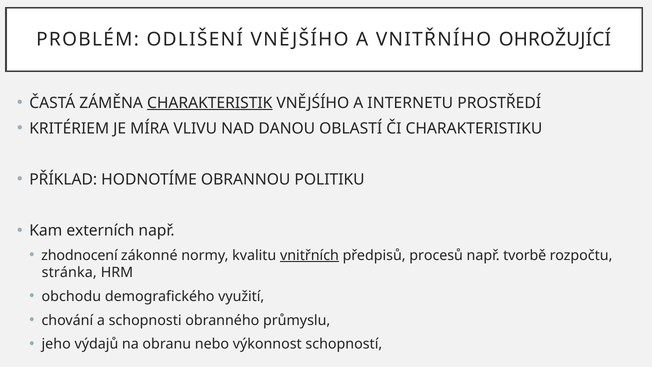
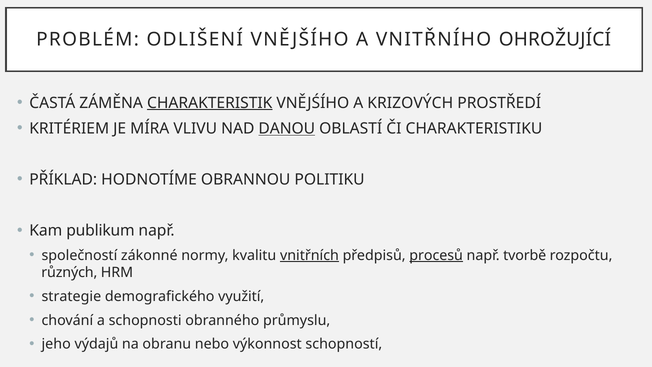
INTERNETU: INTERNETU -> KRIZOVÝCH (410, 103)
DANOU underline: none -> present (287, 128)
externích: externích -> publikum (100, 231)
zhodnocení: zhodnocení -> společností (79, 255)
procesů underline: none -> present (436, 255)
stránka: stránka -> různých (69, 272)
obchodu: obchodu -> strategie (71, 296)
